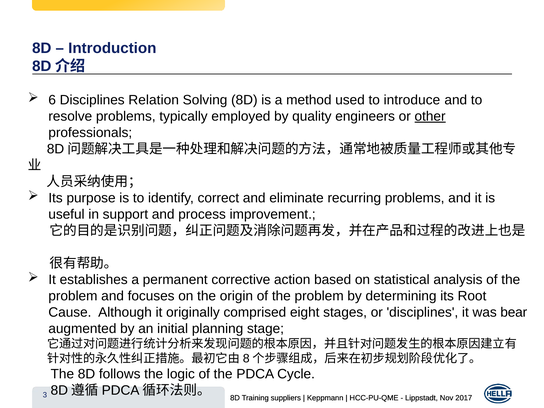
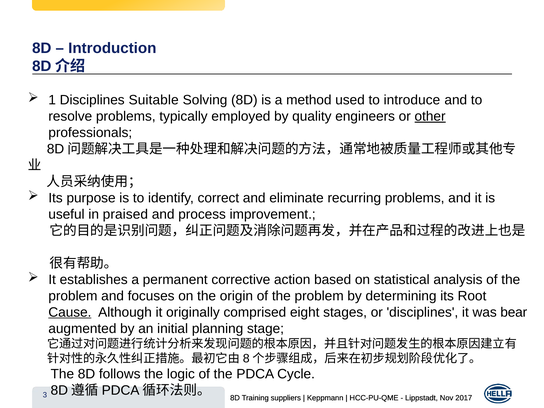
6: 6 -> 1 (52, 100)
Relation: Relation -> Suitable (154, 100)
support: support -> praised (125, 214)
Cause underline: none -> present (70, 312)
